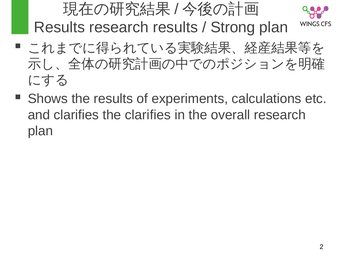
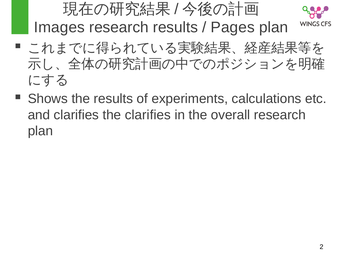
Results: Results -> Images (59, 27)
Strong: Strong -> Pages (233, 27)
